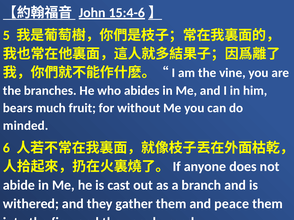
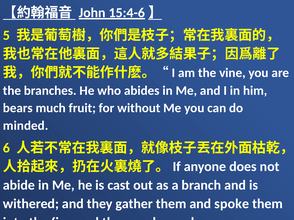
peace: peace -> spoke (232, 204)
